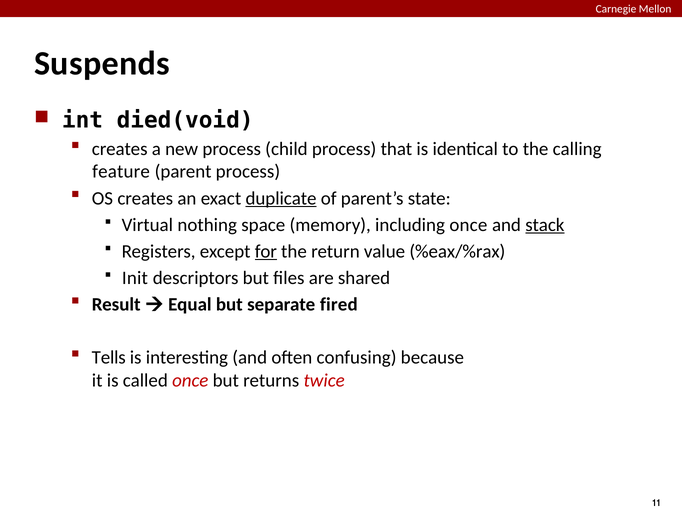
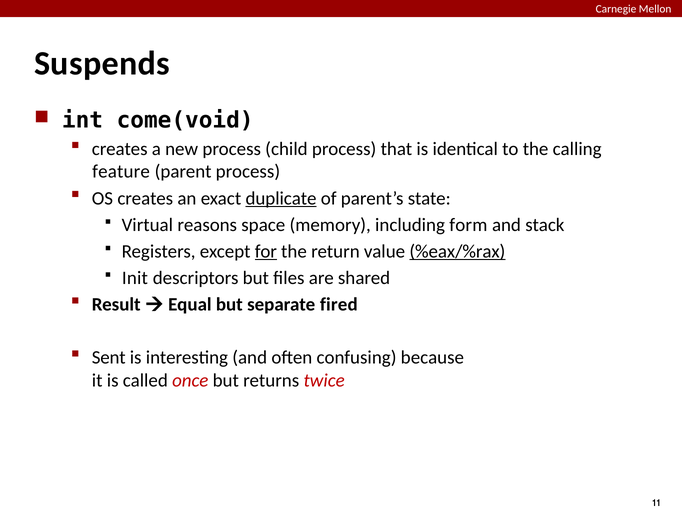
died(void: died(void -> come(void (185, 120)
nothing: nothing -> reasons (207, 225)
including once: once -> form (468, 225)
stack underline: present -> none (545, 225)
%eax/%rax underline: none -> present (457, 251)
Tells: Tells -> Sent (109, 357)
